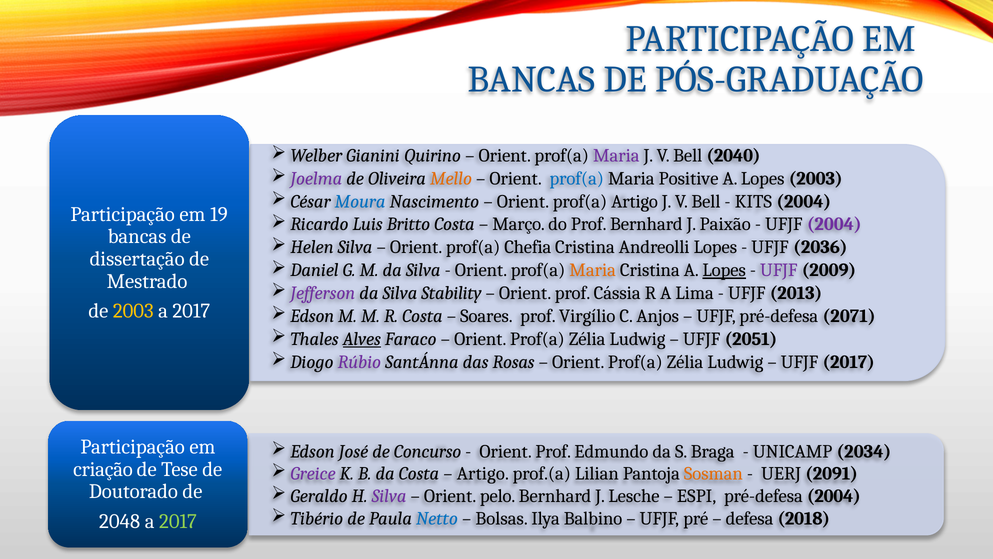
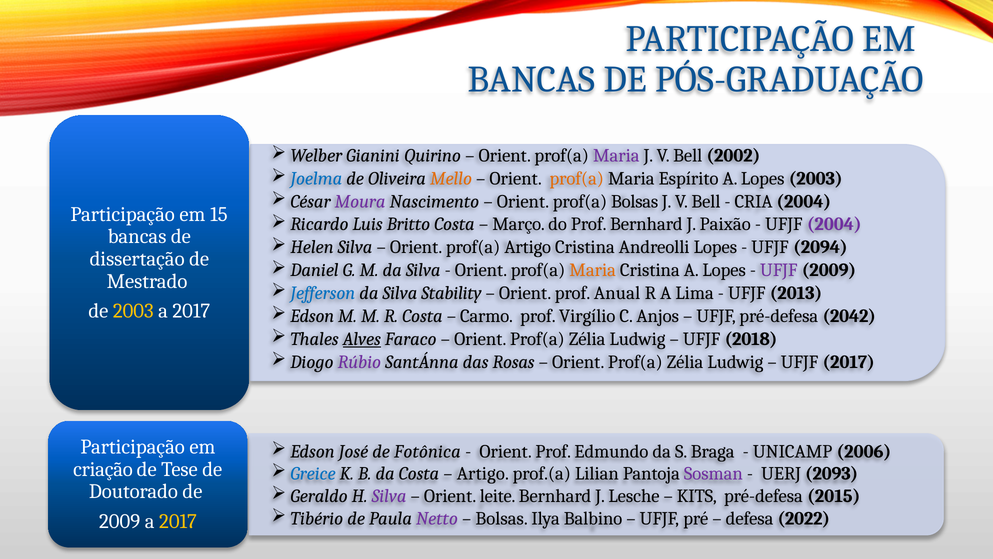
2040: 2040 -> 2002 (733, 155)
Joelma colour: purple -> blue (316, 178)
prof(a colour: blue -> orange (577, 178)
Positive: Positive -> Espírito (689, 178)
Moura colour: blue -> purple (360, 201)
prof(a Artigo: Artigo -> Bolsas (635, 201)
KITS: KITS -> CRIA (754, 201)
19: 19 -> 15 (219, 214)
prof(a Chefia: Chefia -> Artigo (528, 247)
2036: 2036 -> 2094 (820, 247)
Lopes underline: present -> none (724, 270)
Jefferson colour: purple -> blue (323, 293)
Cássia: Cássia -> Anual (617, 293)
Soares: Soares -> Carmo (486, 316)
2071: 2071 -> 2042 (849, 316)
2051: 2051 -> 2018 (751, 339)
Concurso: Concurso -> Fotônica (427, 451)
2034: 2034 -> 2006 (864, 451)
Greice colour: purple -> blue (313, 473)
Sosman colour: orange -> purple (713, 473)
2091: 2091 -> 2093 (832, 473)
pelo: pelo -> leite (498, 496)
ESPI: ESPI -> KITS (697, 496)
pré-defesa 2004: 2004 -> 2015 (834, 496)
Netto colour: blue -> purple (437, 518)
2018: 2018 -> 2022 (804, 518)
2048: 2048 -> 2009 (120, 521)
2017 colour: light green -> yellow (178, 521)
